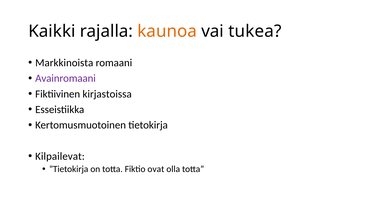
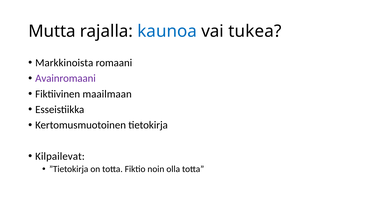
Kaikki: Kaikki -> Mutta (52, 31)
kaunoa colour: orange -> blue (167, 31)
kirjastoissa: kirjastoissa -> maailmaan (107, 94)
ovat: ovat -> noin (156, 169)
